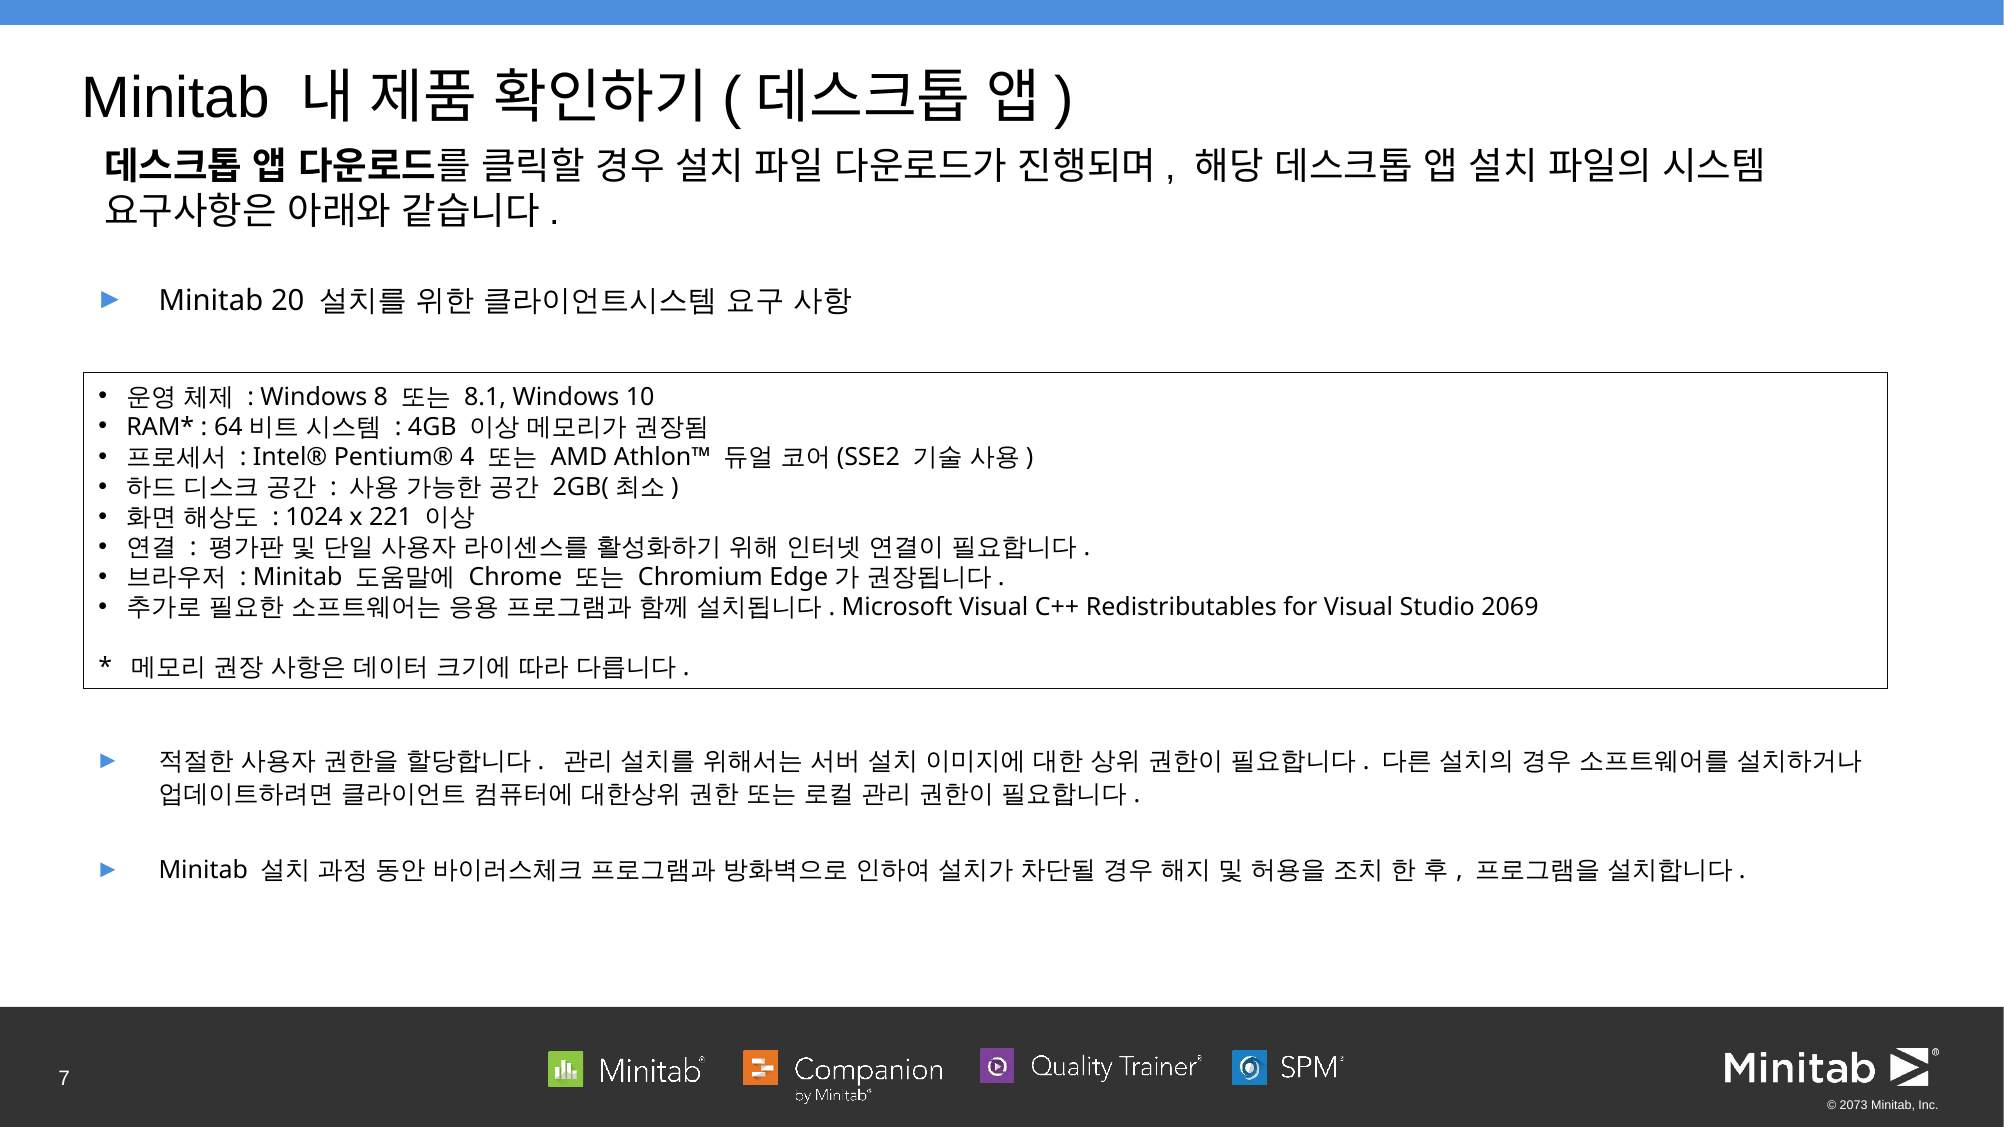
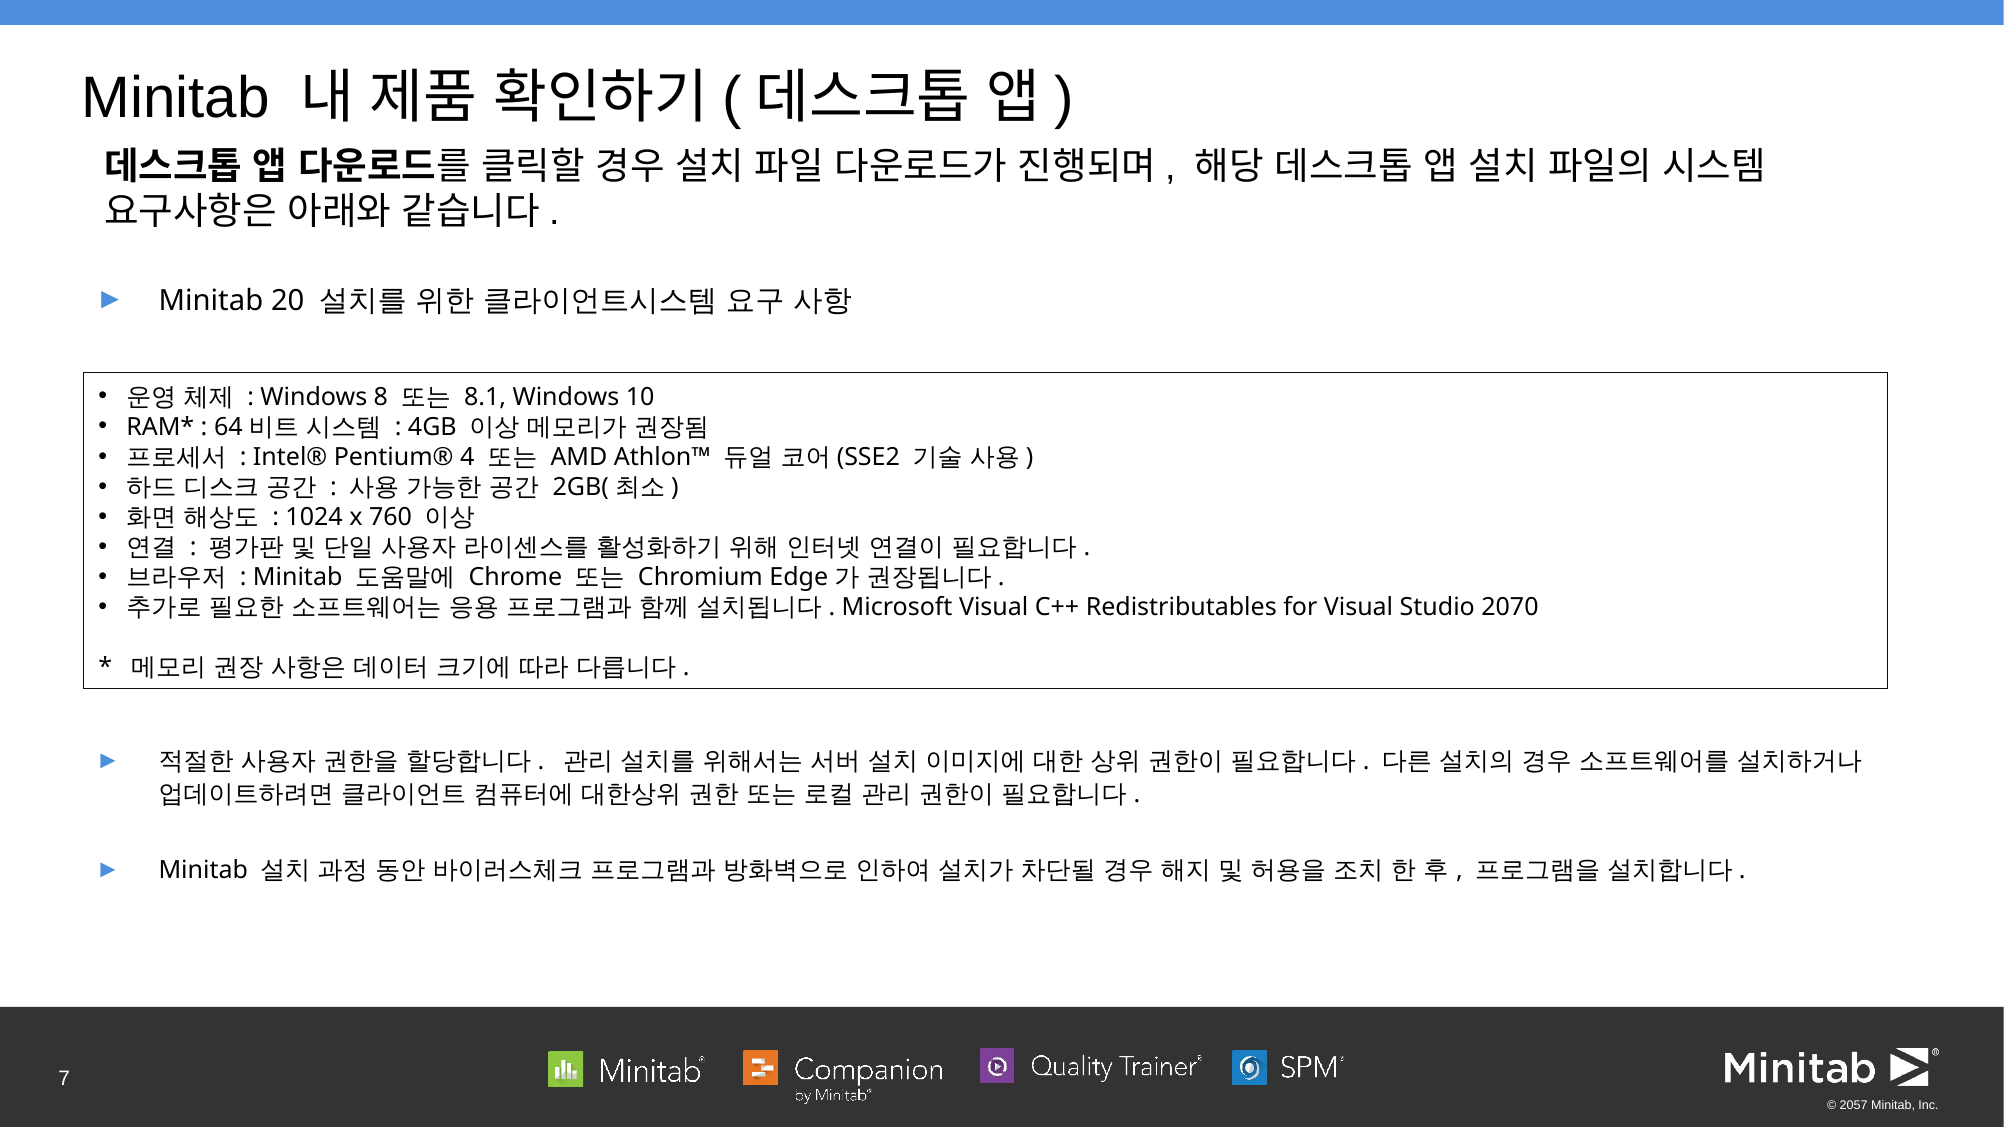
221: 221 -> 760 (390, 517)
2069: 2069 -> 2070 (1510, 608)
2073: 2073 -> 2057 (1854, 1106)
